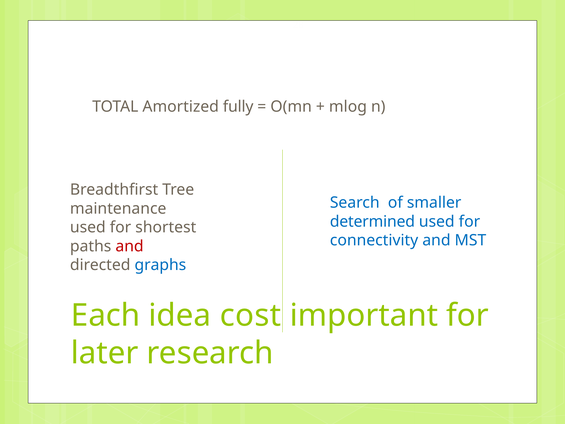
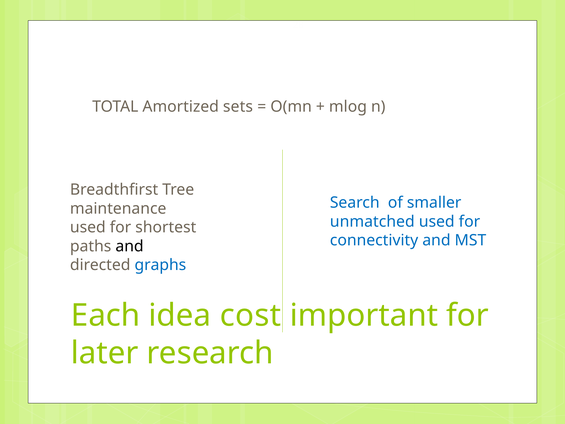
fully: fully -> sets (238, 107)
determined: determined -> unmatched (372, 221)
and colour: red -> black (130, 246)
